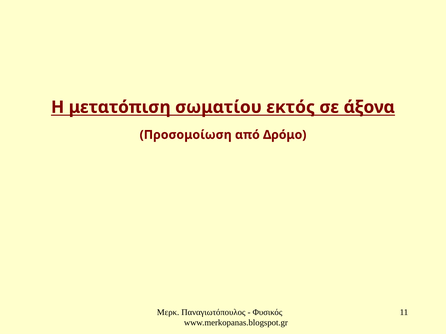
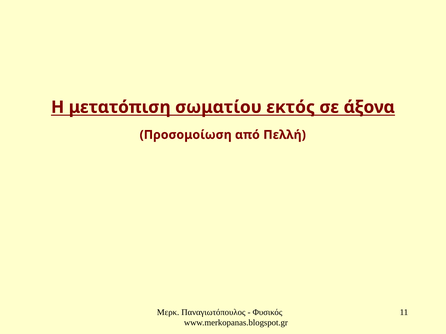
Δρόμο: Δρόμο -> Πελλή (285, 135)
